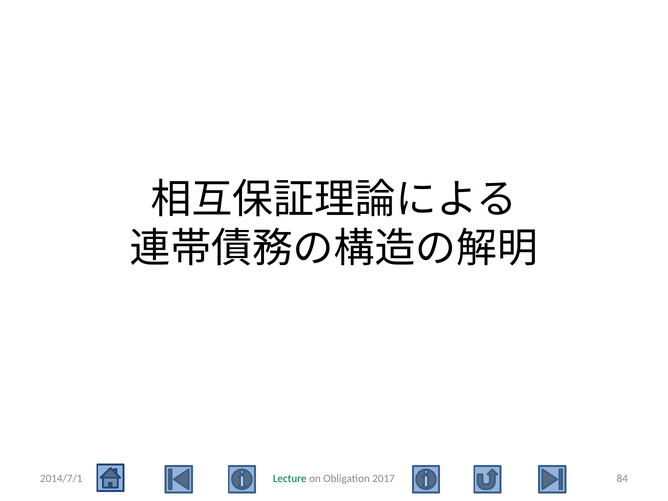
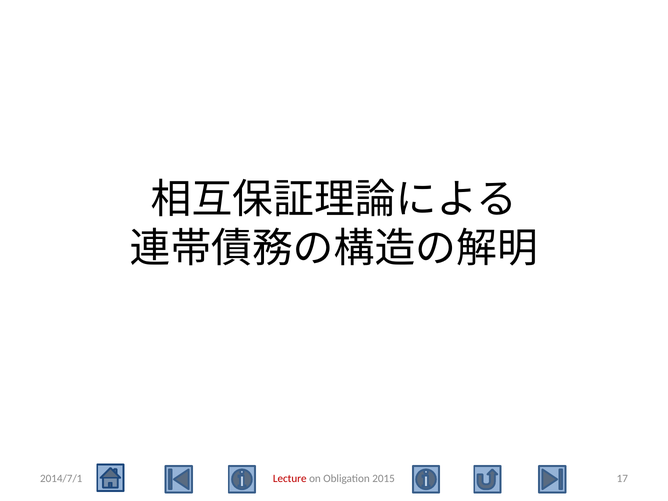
Lecture colour: green -> red (290, 478)
2017: 2017 -> 2015 (384, 478)
84: 84 -> 17 (622, 478)
